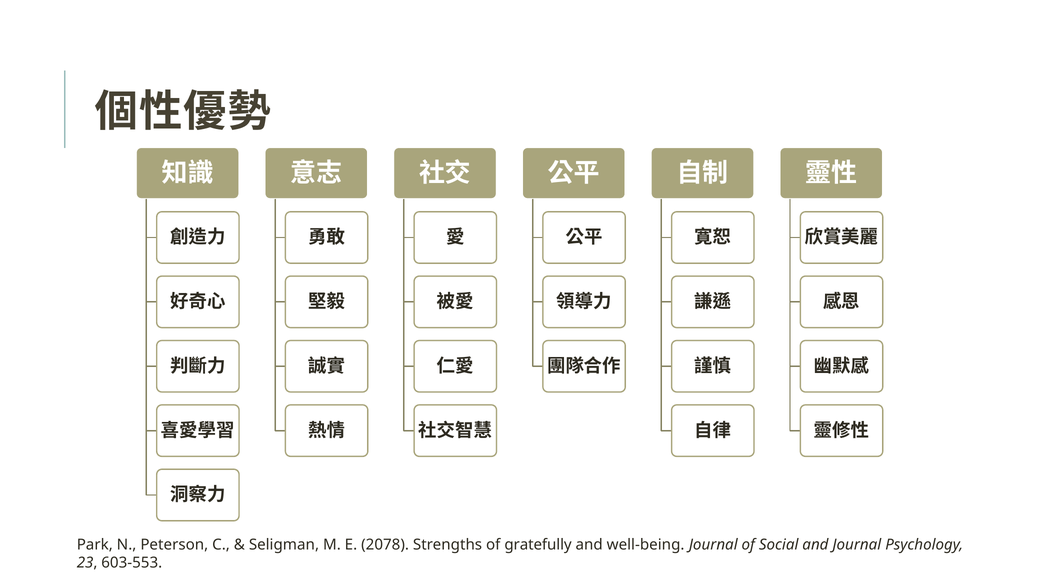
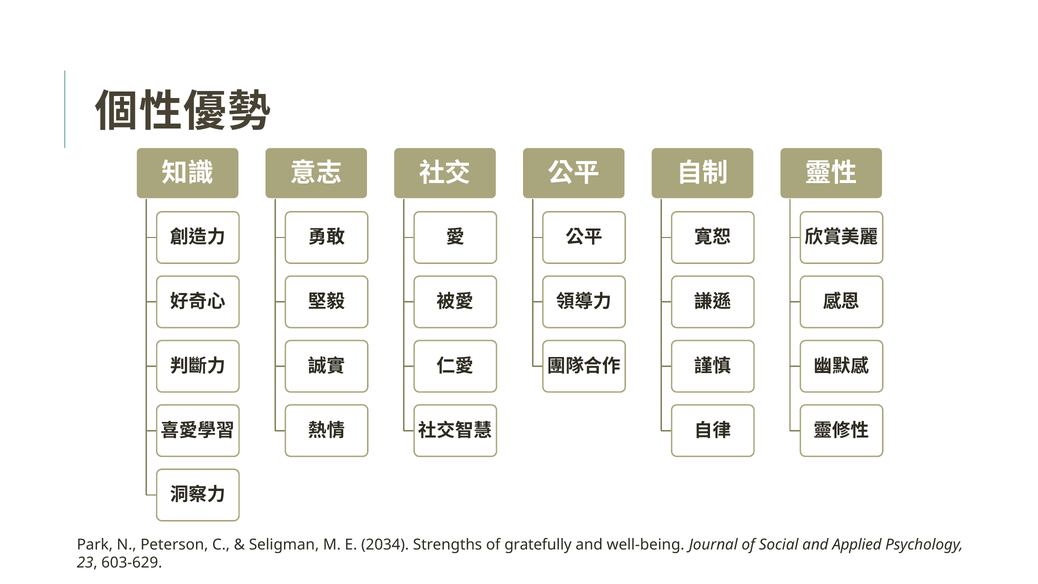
2078: 2078 -> 2034 (385, 545)
and Journal: Journal -> Applied (857, 545)
603-553: 603-553 -> 603-629 (132, 563)
